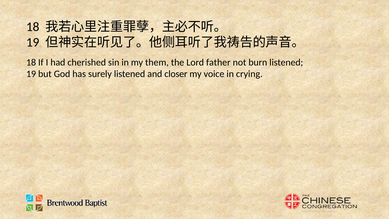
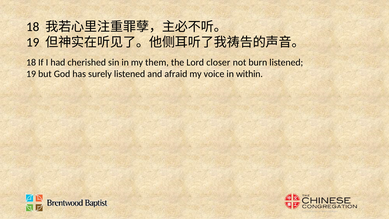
father: father -> closer (218, 62)
closer: closer -> afraid (176, 74)
crying: crying -> within (249, 74)
